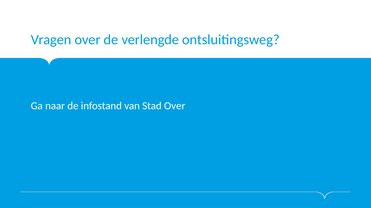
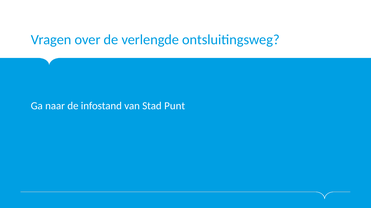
Stad Over: Over -> Punt (175, 106)
